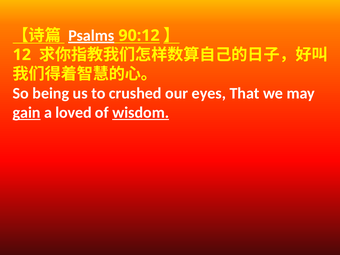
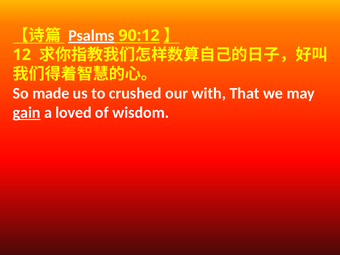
being: being -> made (51, 93)
eyes: eyes -> with (209, 93)
wisdom underline: present -> none (141, 113)
